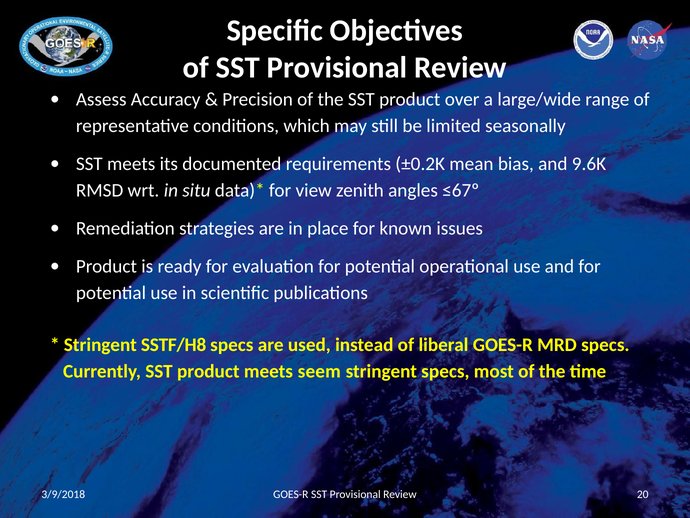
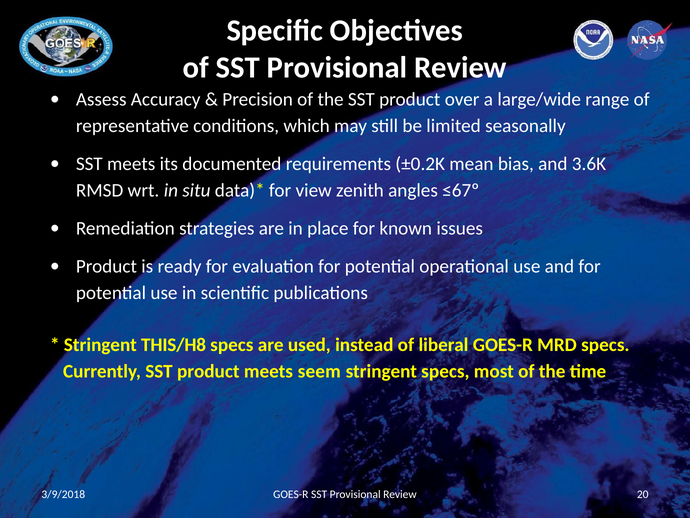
9.6K: 9.6K -> 3.6K (589, 164)
SSTF/H8: SSTF/H8 -> THIS/H8 (174, 345)
